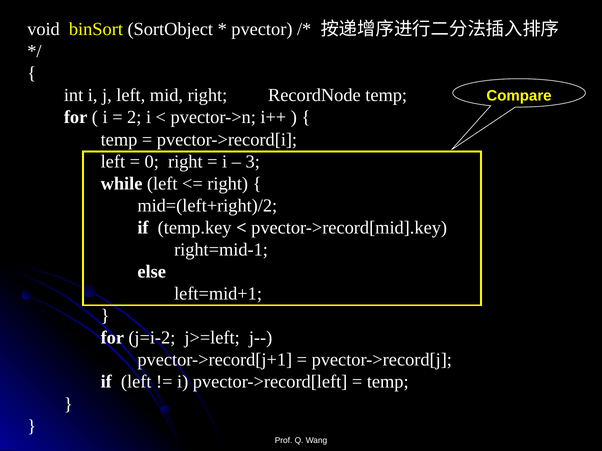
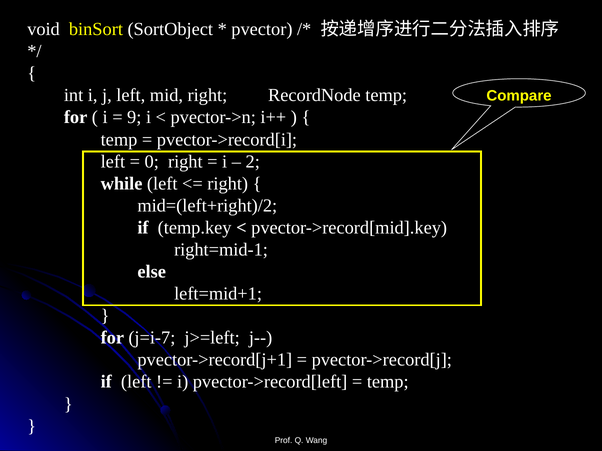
2: 2 -> 9 (134, 118)
3: 3 -> 2 (253, 162)
j=i-2: j=i-2 -> j=i-7 (152, 338)
